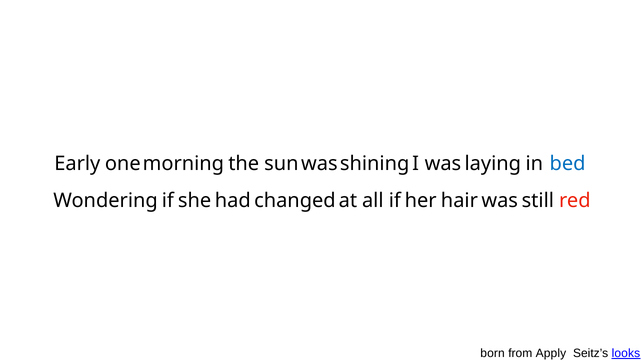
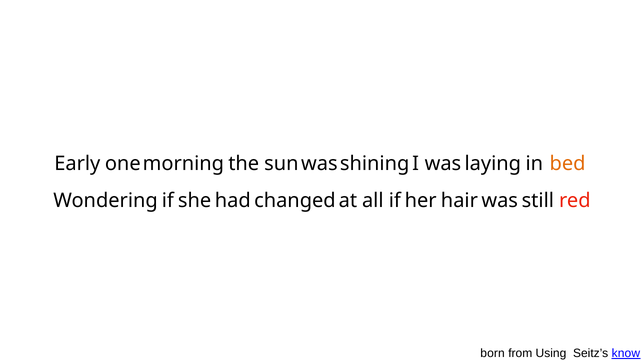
bed colour: blue -> orange (568, 164)
Apply: Apply -> Using (551, 353)
looks: looks -> know (626, 353)
